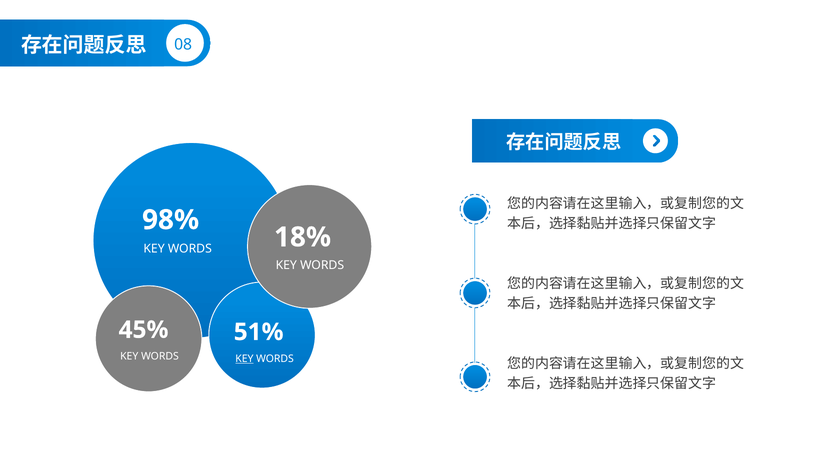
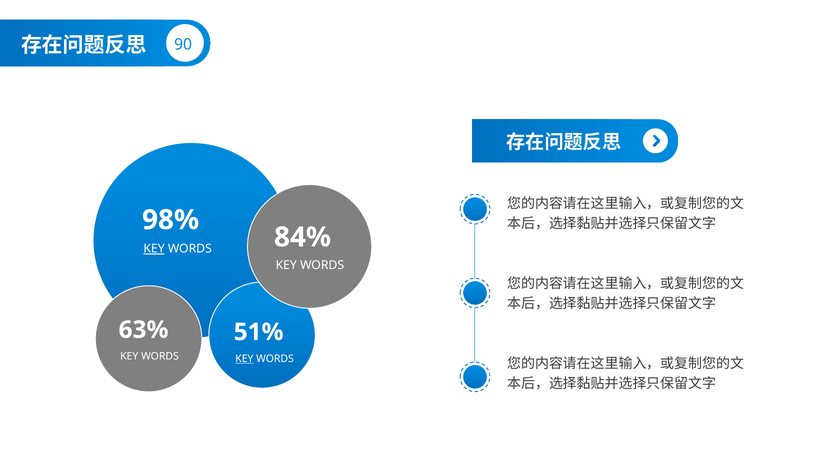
08: 08 -> 90 (183, 45)
KEY underline: none -> present (154, 249)
18%: 18% -> 84% (303, 237)
45%: 45% -> 63% (144, 330)
